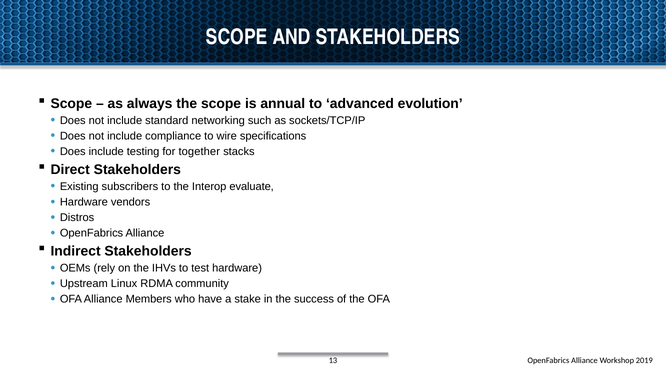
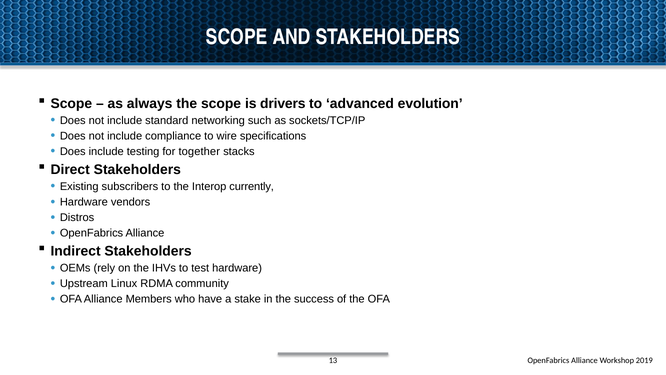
annual: annual -> drivers (283, 103)
evaluate: evaluate -> currently (252, 186)
